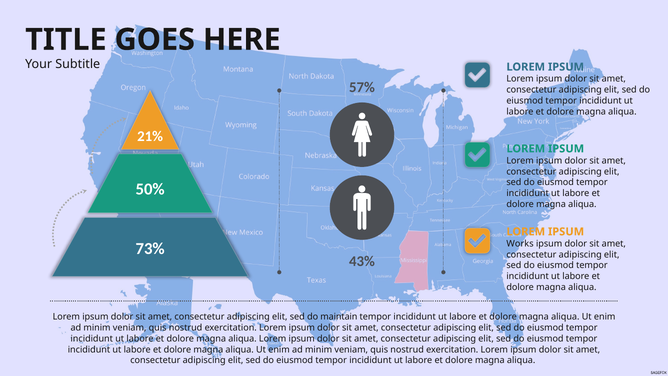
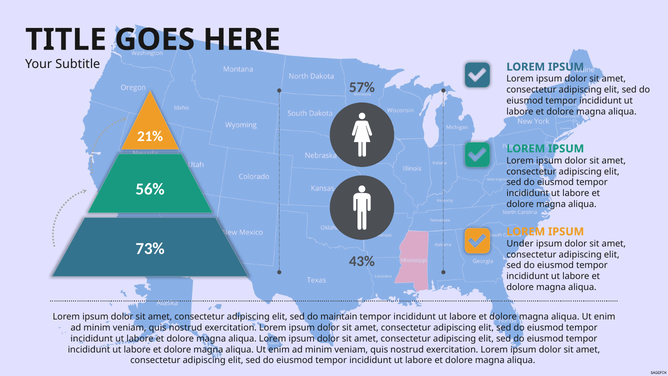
50%: 50% -> 56% (150, 189)
Works: Works -> Under (520, 243)
